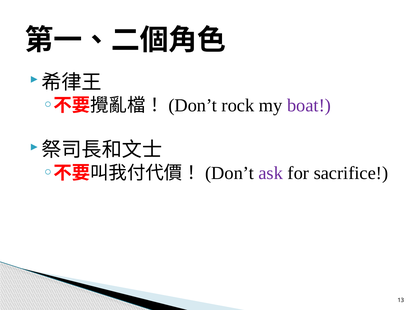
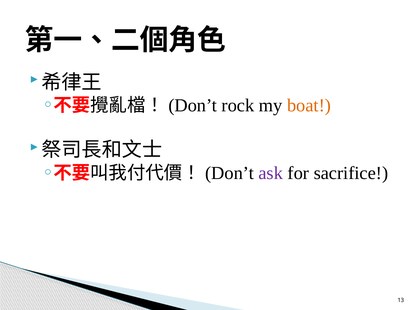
boat colour: purple -> orange (309, 106)
